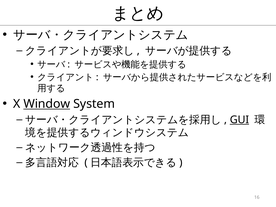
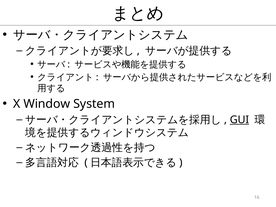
Window underline: present -> none (47, 104)
